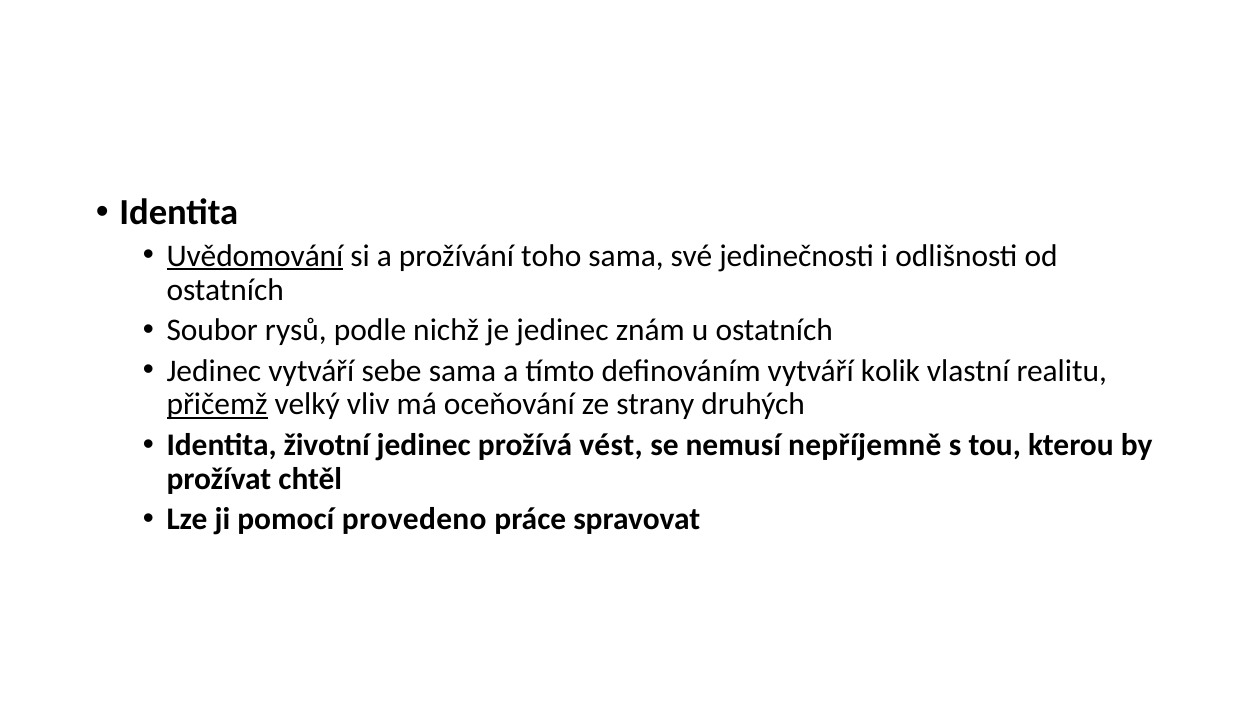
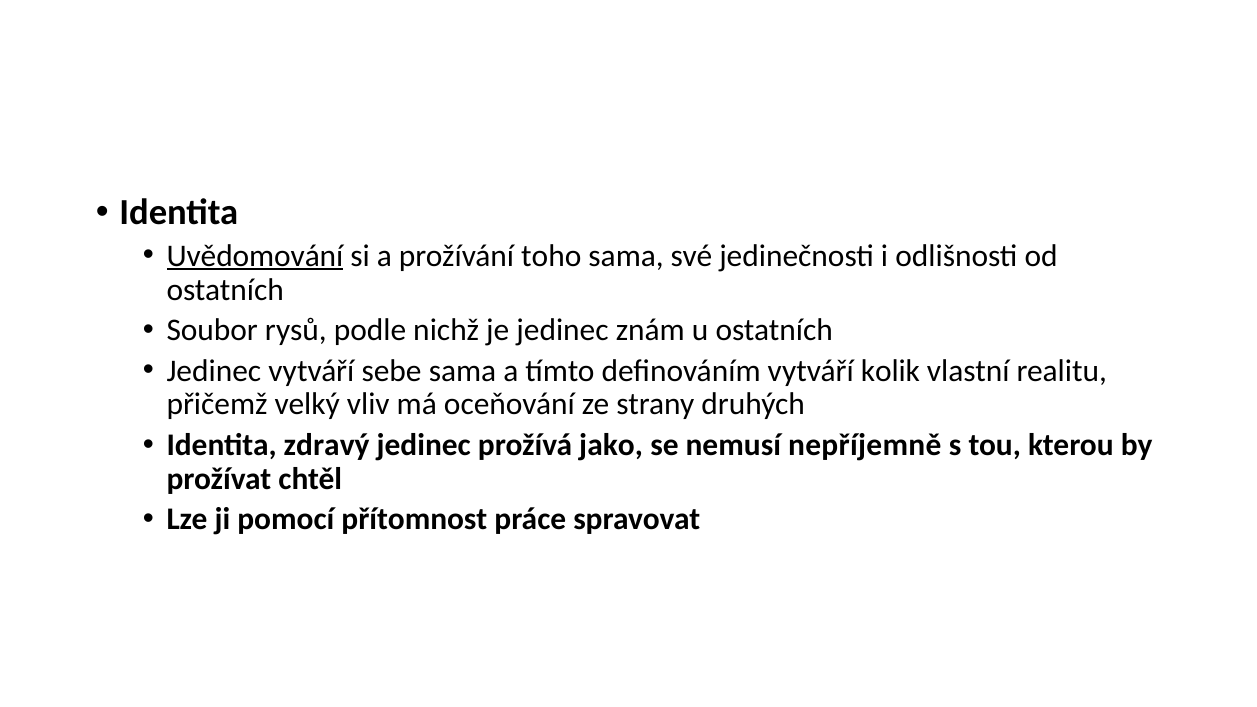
přičemž underline: present -> none (217, 405)
životní: životní -> zdravý (327, 445)
vést: vést -> jako (611, 445)
provedeno: provedeno -> přítomnost (414, 519)
